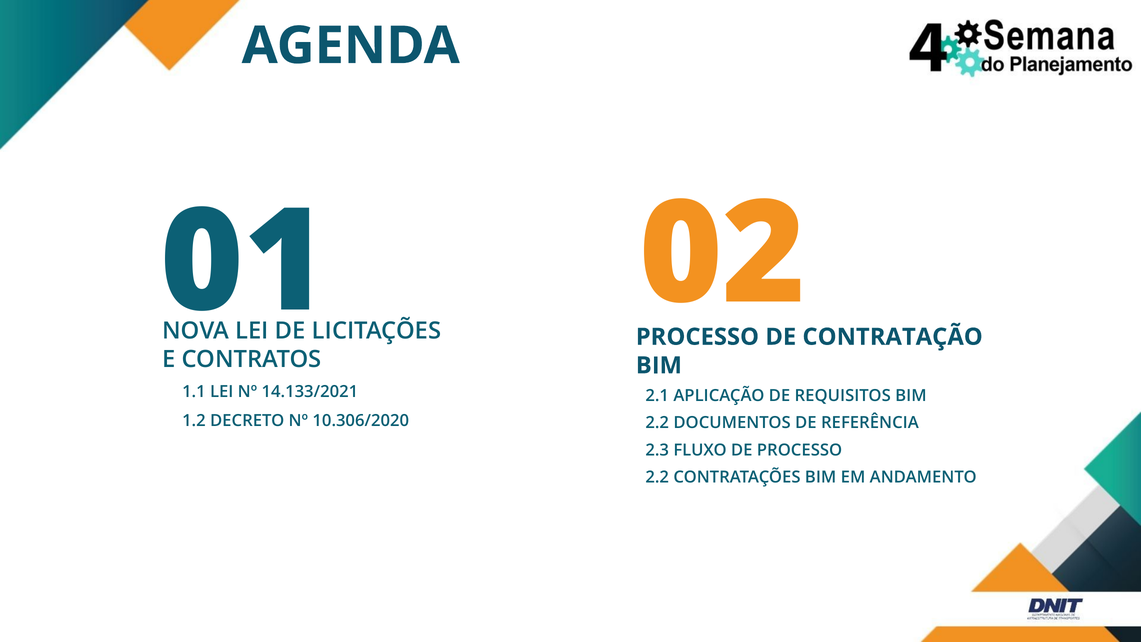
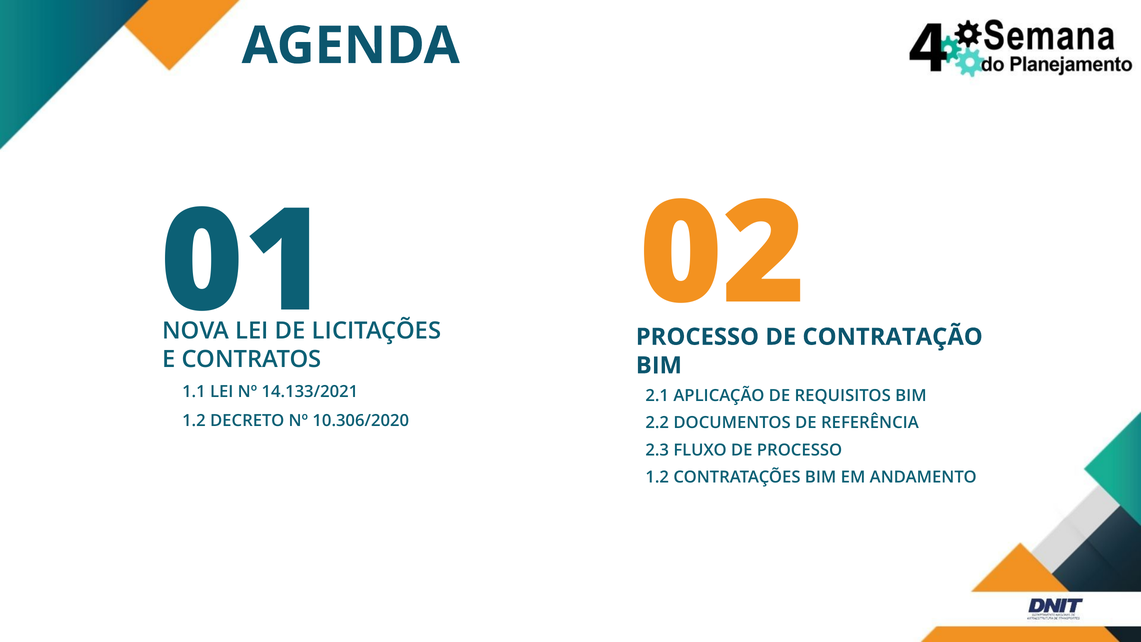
2.2: 2.2 -> 1.2 (657, 477)
